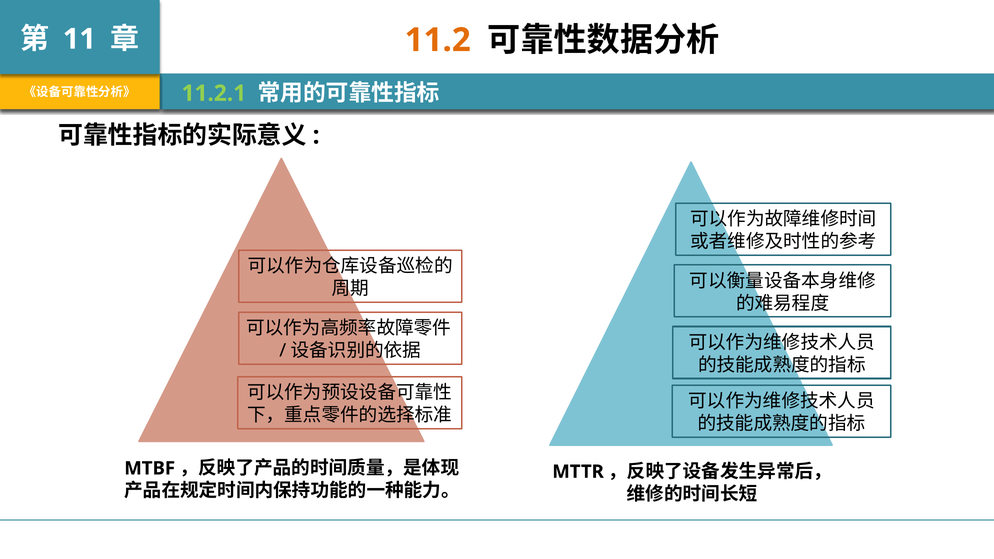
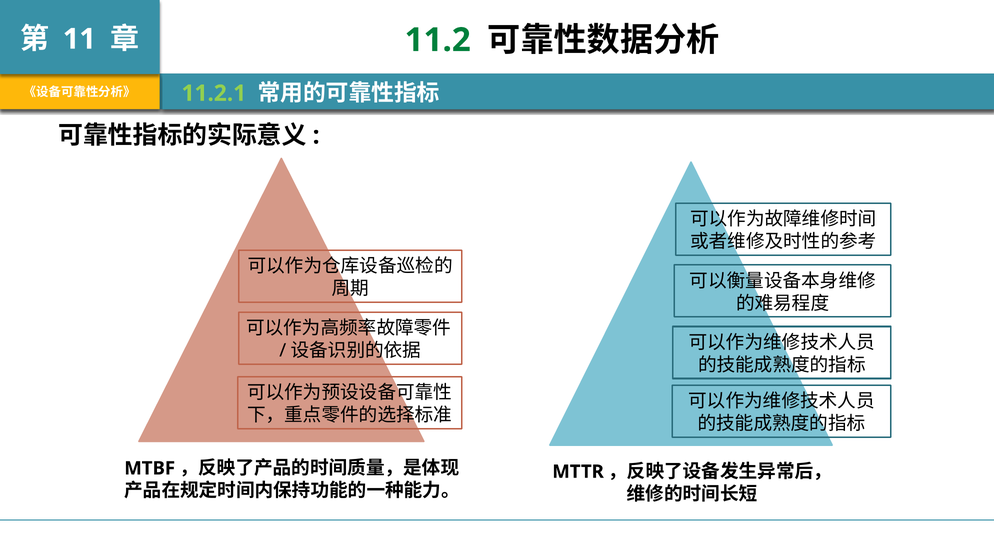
11.2 colour: orange -> green (438, 40)
